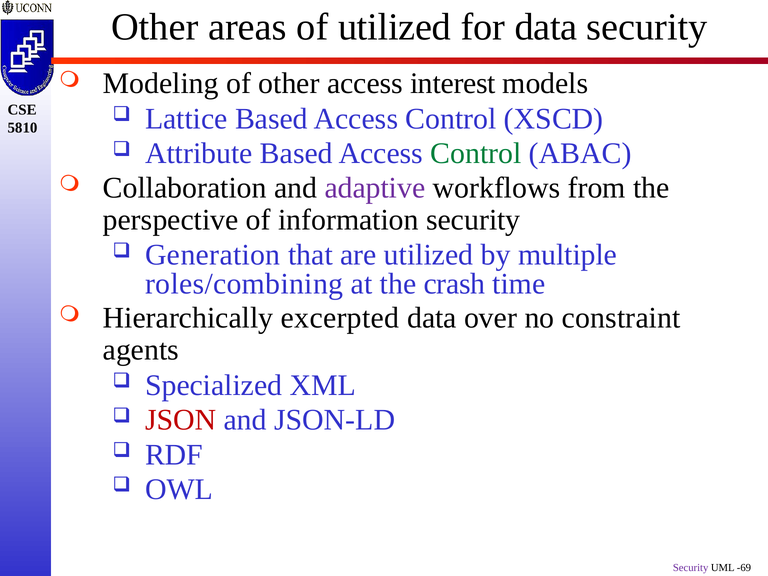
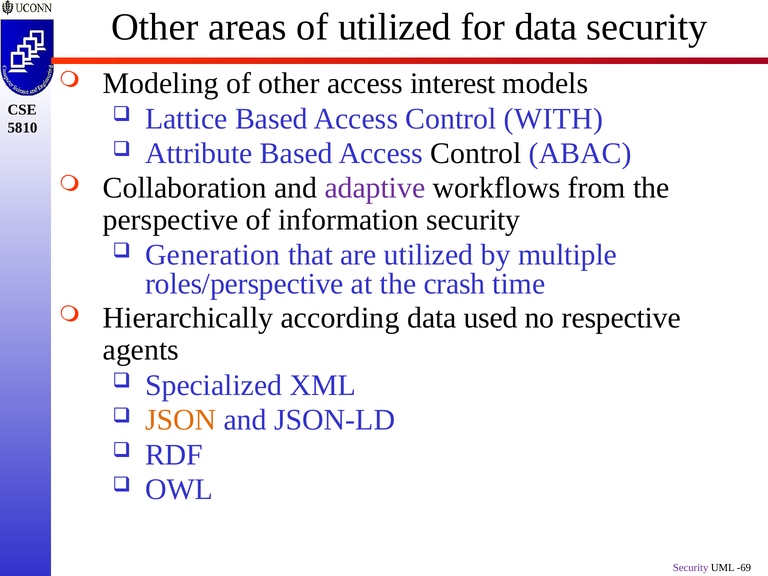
XSCD: XSCD -> WITH (554, 119)
Control colour: green -> black (476, 154)
roles/combining: roles/combining -> roles/perspective (244, 284)
excerpted: excerpted -> according (340, 318)
over: over -> used (491, 318)
constraint: constraint -> respective (621, 318)
JSON colour: red -> orange (181, 420)
